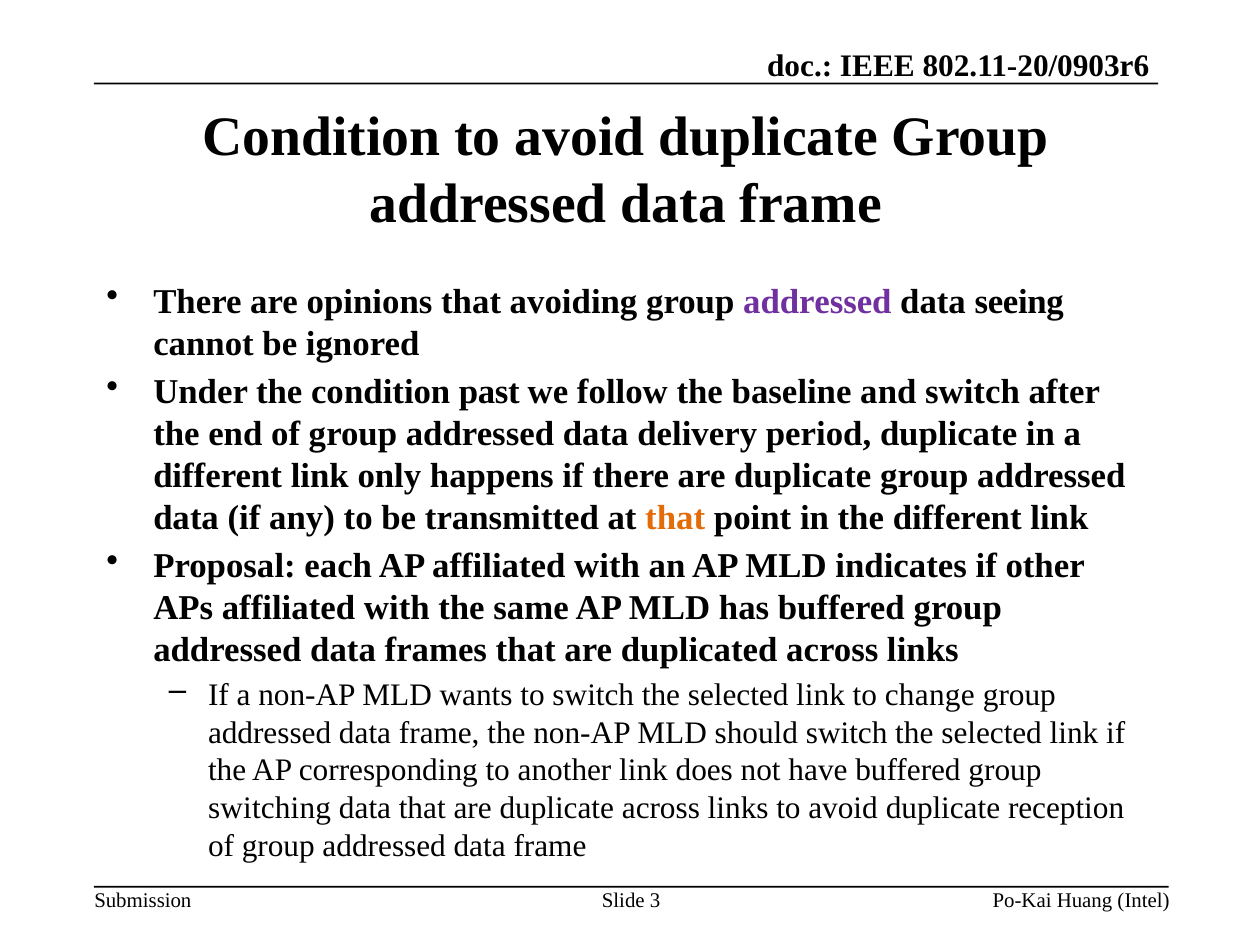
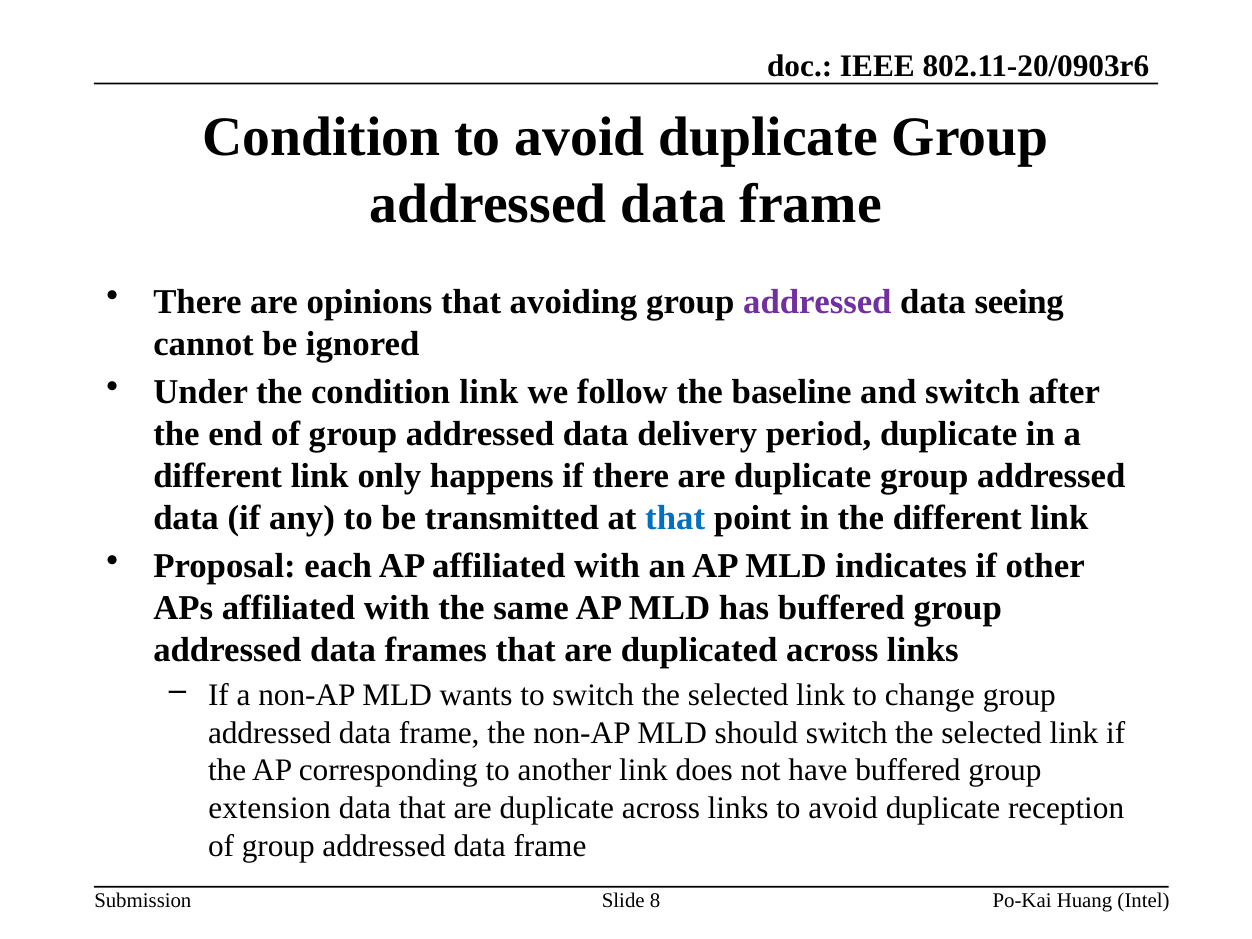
condition past: past -> link (489, 392)
that colour: orange -> blue (675, 518)
switching: switching -> extension (269, 808)
3: 3 -> 8 (655, 901)
